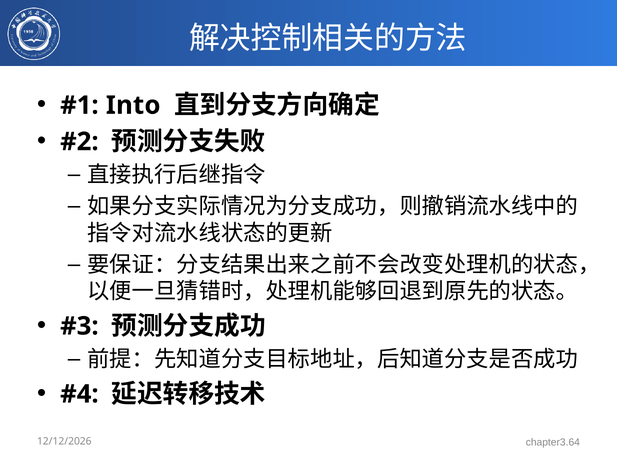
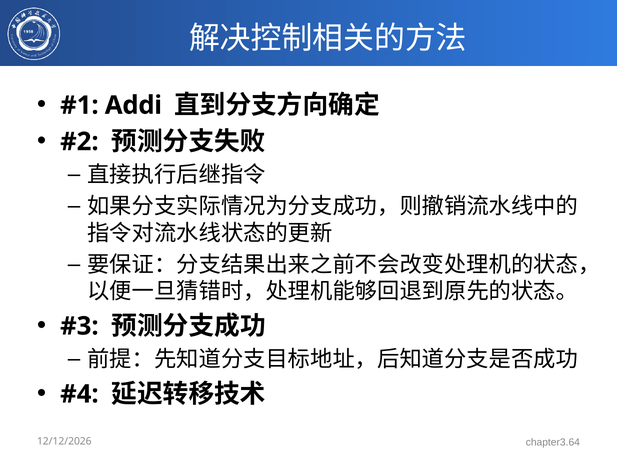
Into: Into -> Addi (133, 105)
